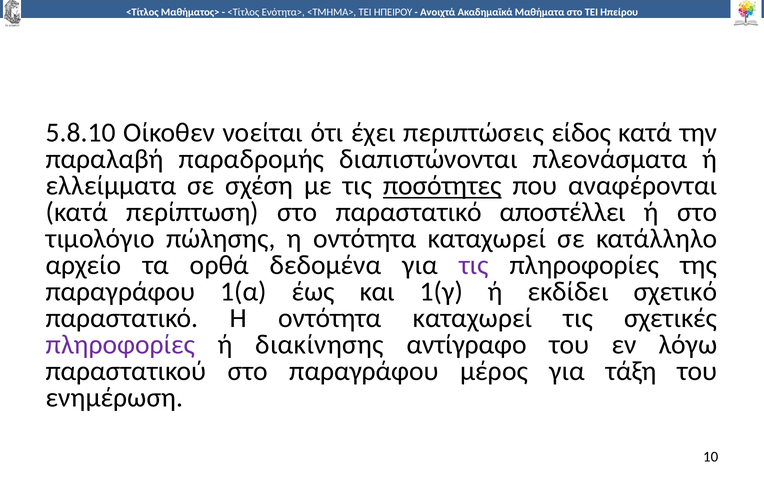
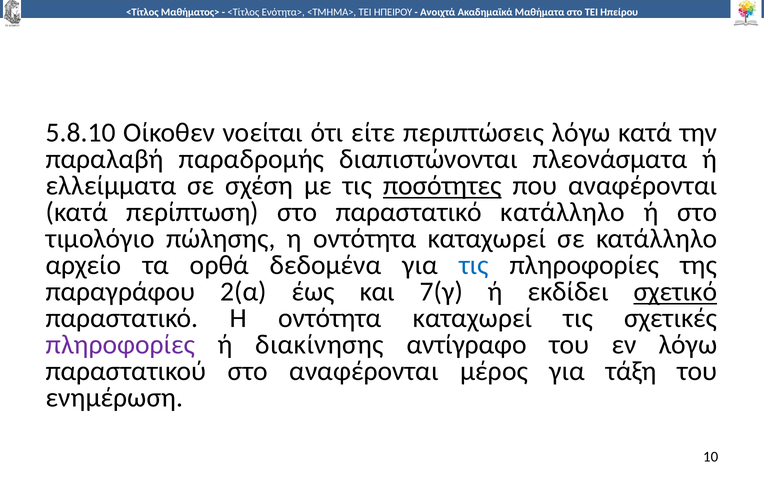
έχει: έχει -> είτε (373, 133)
περιπτώσεις είδος: είδος -> λόγω (581, 133)
παραστατικό αποστέλλει: αποστέλλει -> κατάλληλο (563, 212)
τις colour: purple -> blue (474, 265)
1(α: 1(α -> 2(α (243, 291)
1(γ: 1(γ -> 7(γ (441, 291)
σχετικό underline: none -> present (675, 291)
στο παραγράφου: παραγράφου -> αναφέρονται (364, 371)
